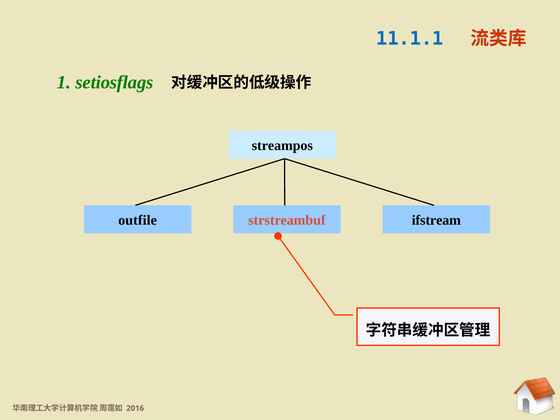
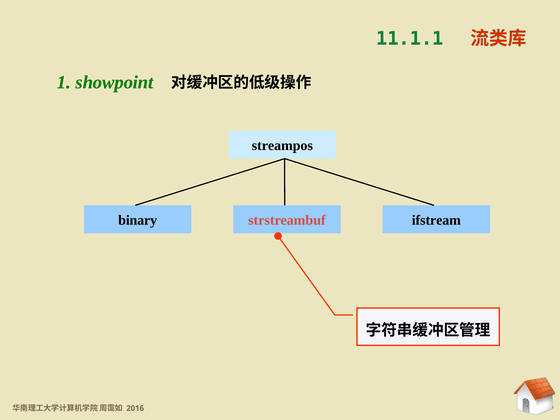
11.1.1 colour: blue -> green (410, 39)
setiosflags: setiosflags -> showpoint (114, 82)
outfile: outfile -> binary (138, 220)
